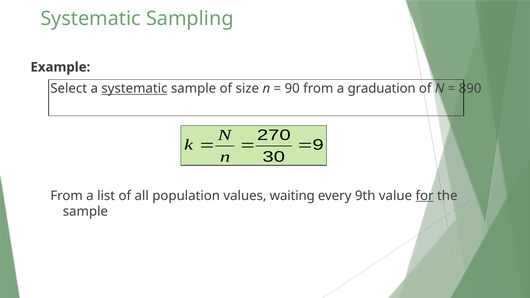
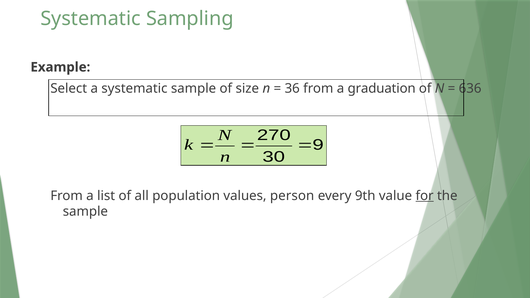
systematic underline: present -> none (134, 89)
90: 90 -> 36 (292, 89)
890: 890 -> 636 (470, 89)
waiting: waiting -> person (292, 196)
